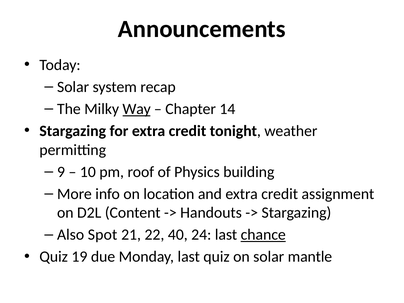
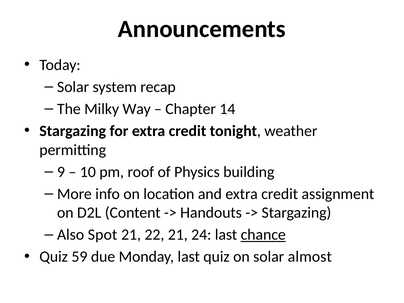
Way underline: present -> none (137, 109)
22 40: 40 -> 21 (178, 235)
19: 19 -> 59 (79, 257)
mantle: mantle -> almost (310, 257)
